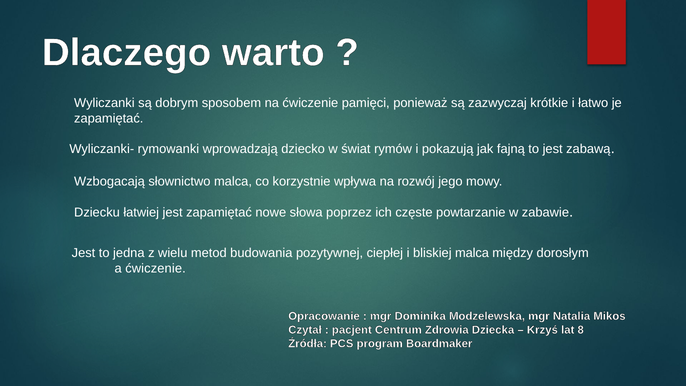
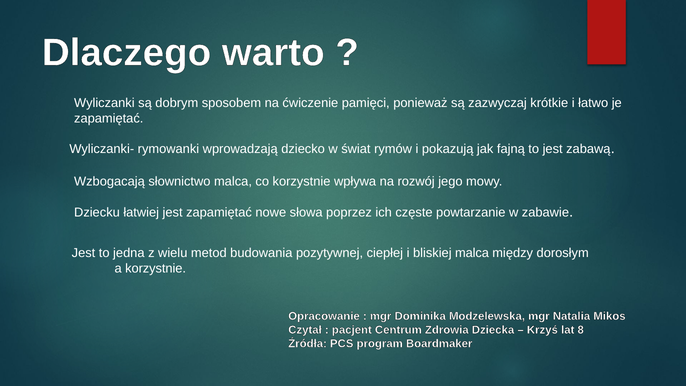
a ćwiczenie: ćwiczenie -> korzystnie (156, 268)
